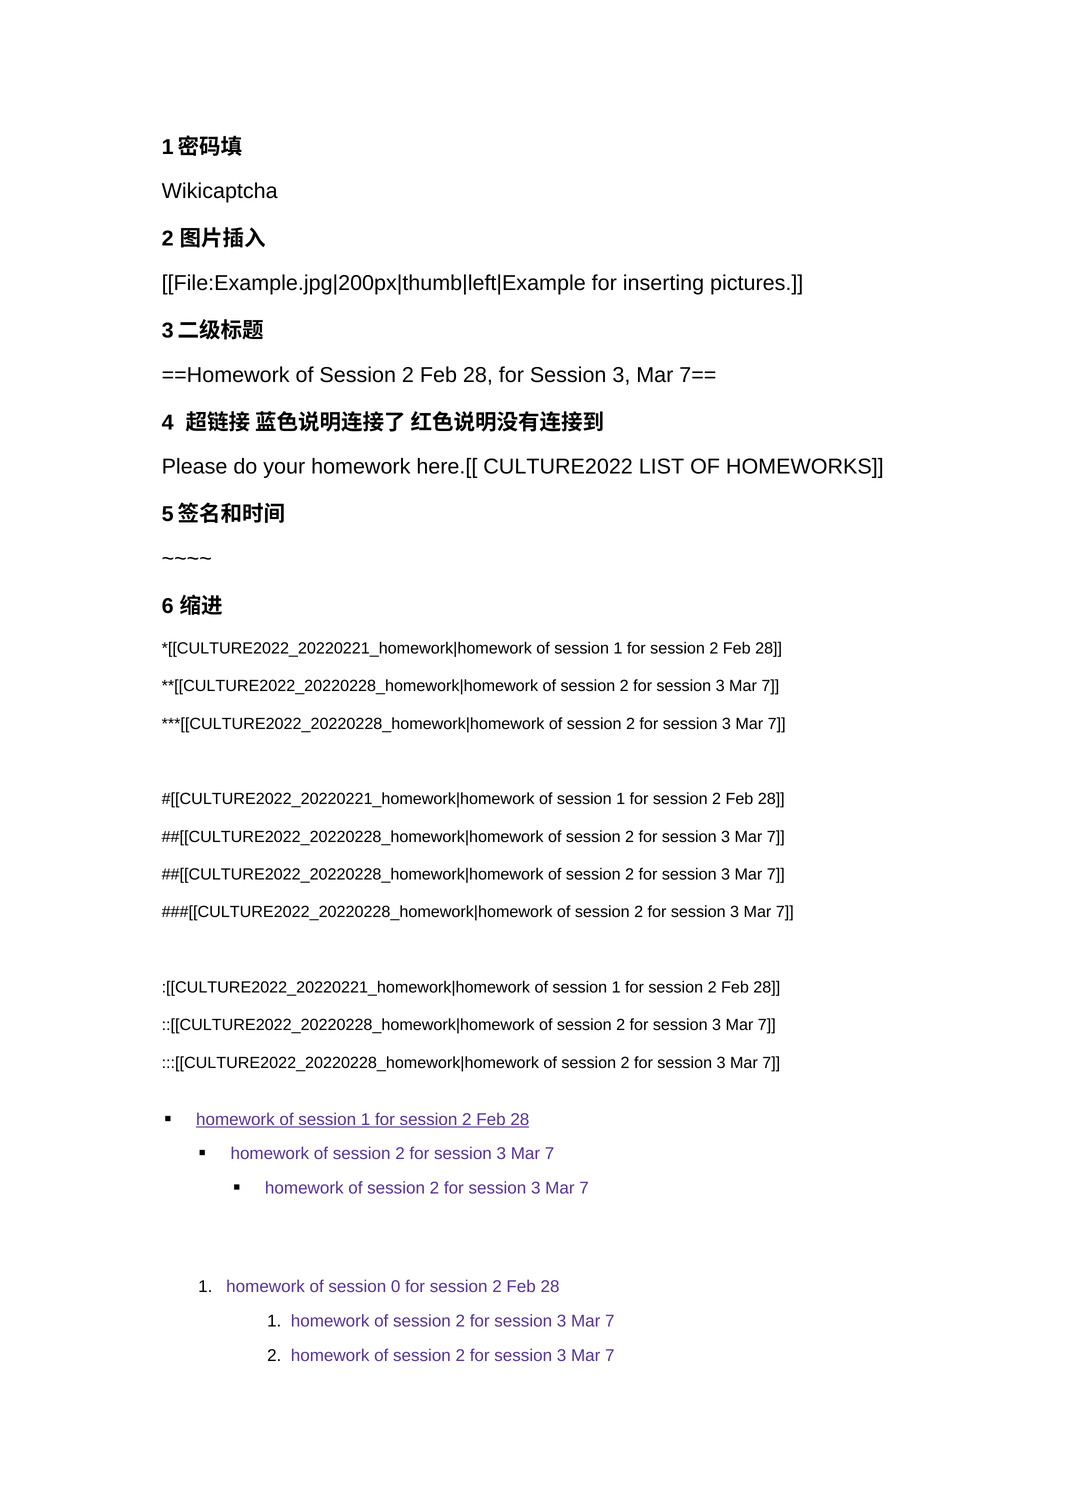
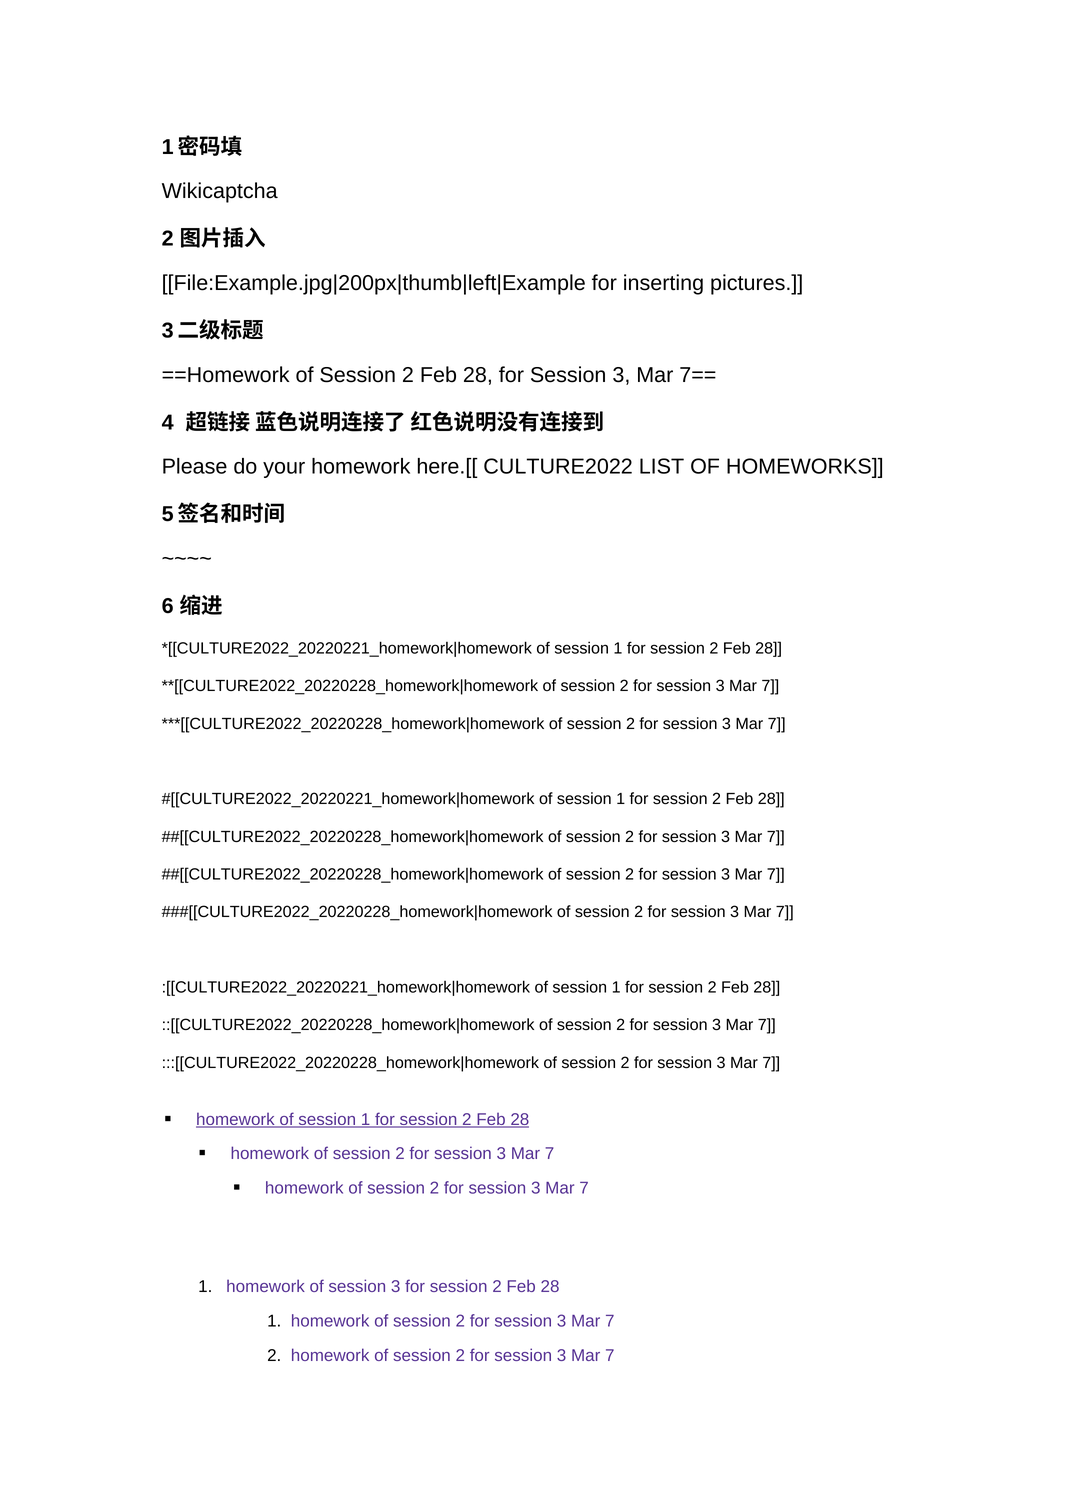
of session 0: 0 -> 3 (396, 1287)
